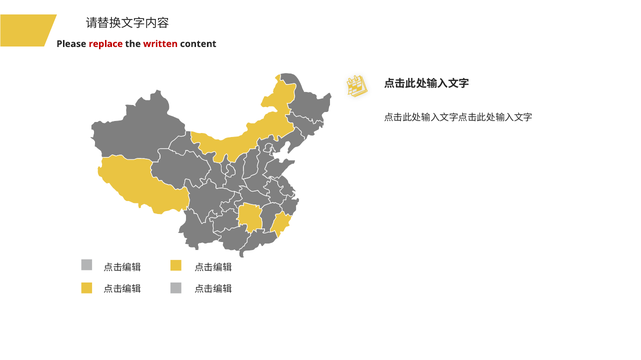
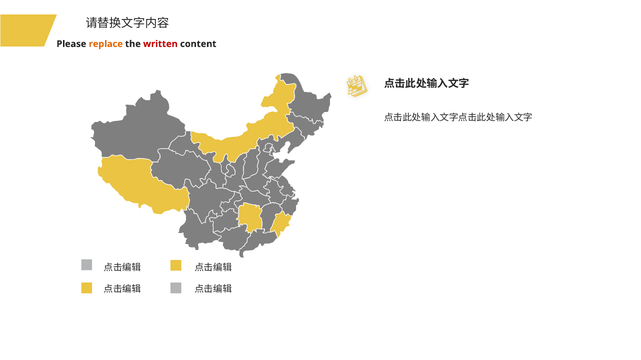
replace colour: red -> orange (106, 44)
